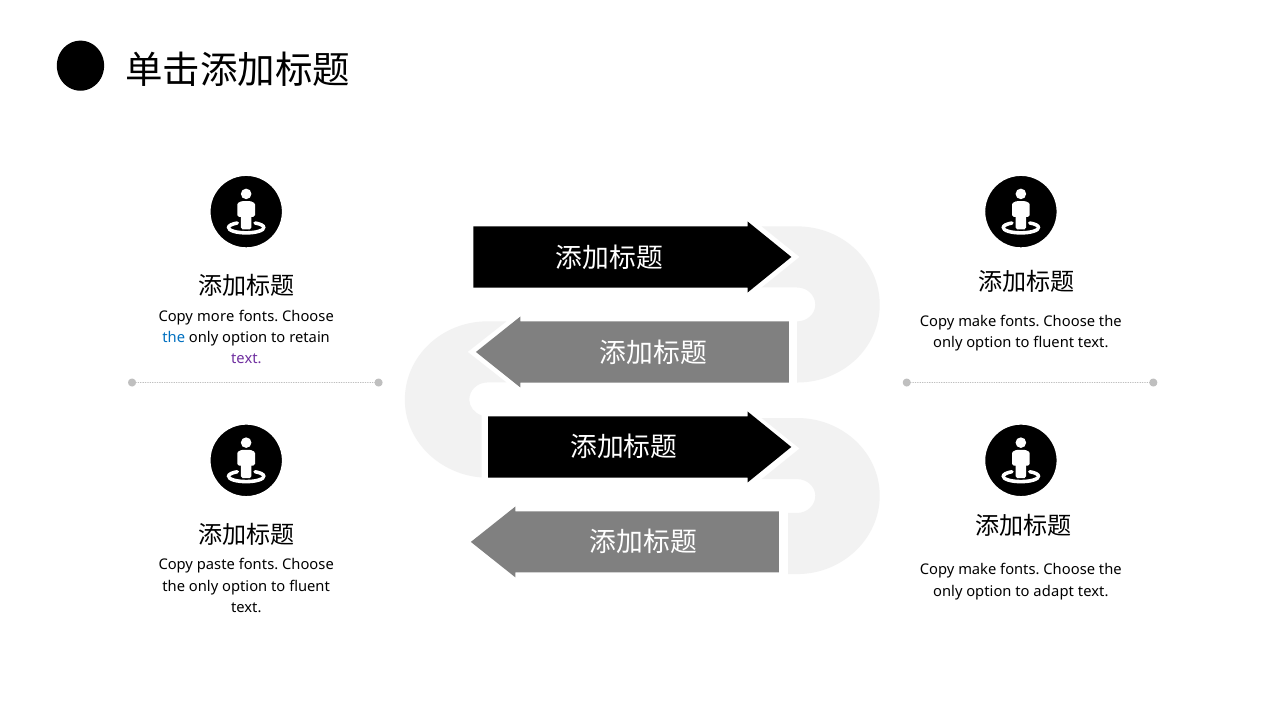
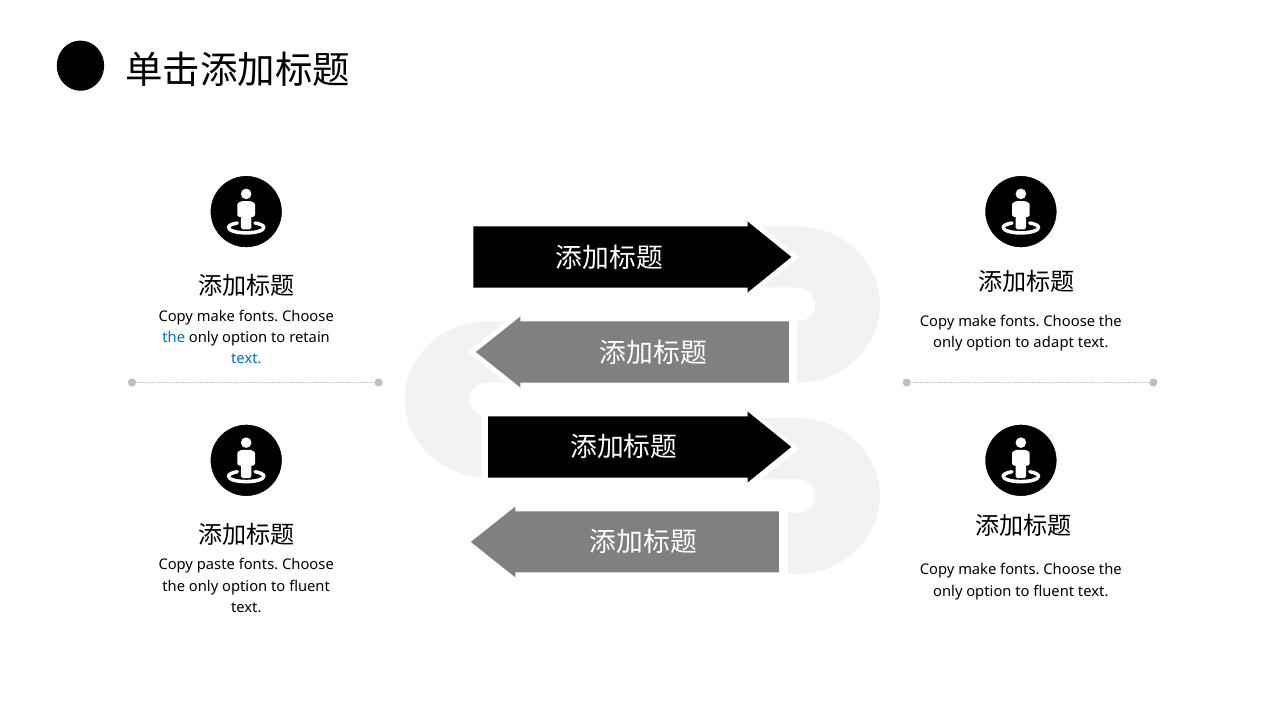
more: more -> make (216, 316)
fluent: fluent -> adapt (1054, 342)
text colour: purple -> blue (246, 359)
adapt: adapt -> fluent (1054, 591)
